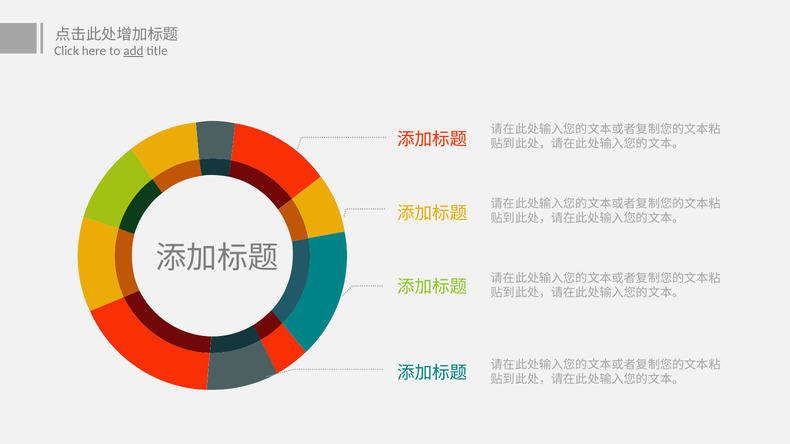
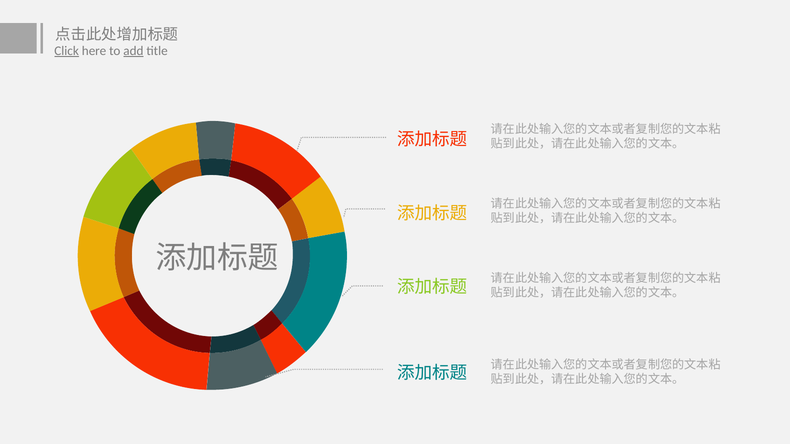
Click underline: none -> present (67, 51)
